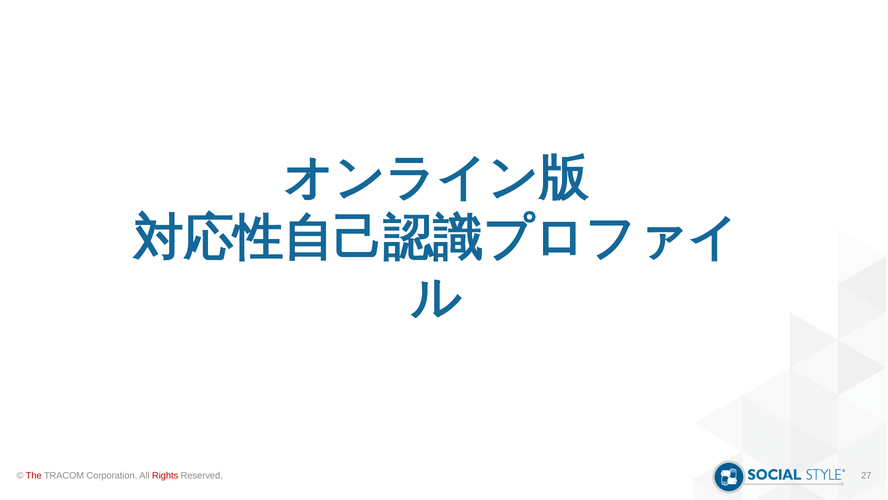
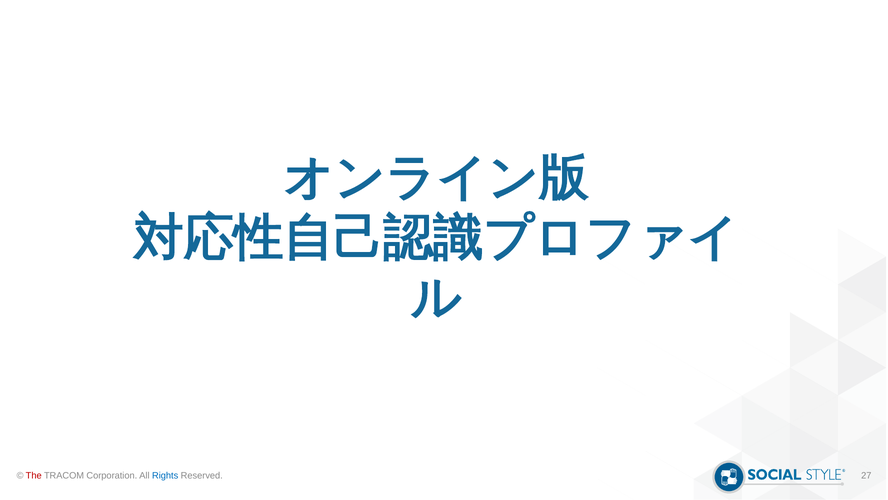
Rights colour: red -> blue (165, 475)
